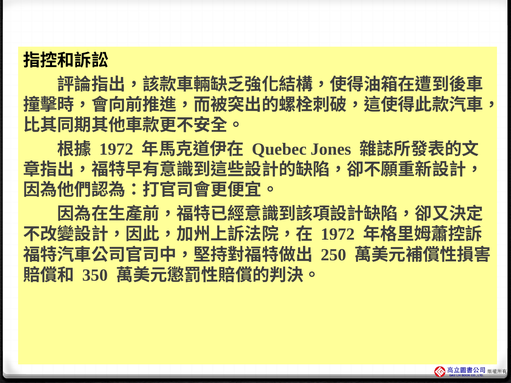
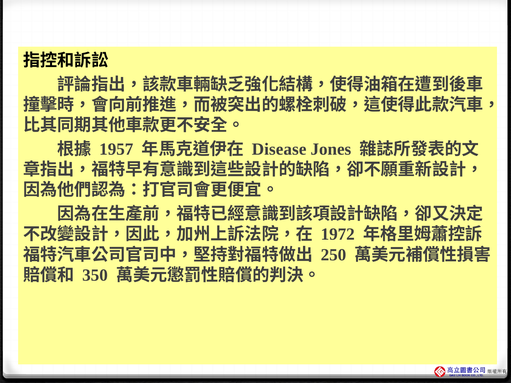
1972: 1972 -> 1957 (116, 149)
Quebec: Quebec -> Disease (279, 149)
